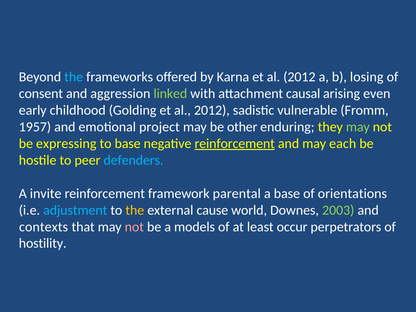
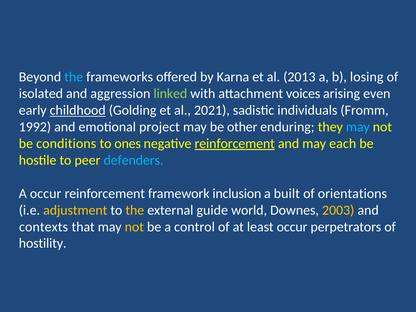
2012: 2012 -> 2013 (299, 77)
consent: consent -> isolated (41, 94)
causal: causal -> voices (303, 94)
childhood underline: none -> present (78, 110)
Golding et al 2012: 2012 -> 2021 (212, 110)
vulnerable: vulnerable -> individuals (307, 110)
1957: 1957 -> 1992 (35, 127)
may colour: light green -> light blue (358, 127)
expressing: expressing -> conditions (66, 144)
to base: base -> ones (128, 144)
A invite: invite -> occur (46, 193)
parental: parental -> inclusion (237, 193)
a base: base -> built (287, 193)
adjustment colour: light blue -> yellow (75, 210)
cause: cause -> guide (212, 210)
2003 colour: light green -> yellow (338, 210)
not colour: pink -> yellow (134, 227)
models: models -> control (194, 227)
